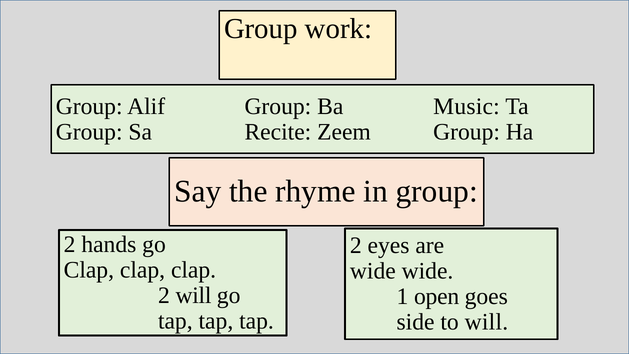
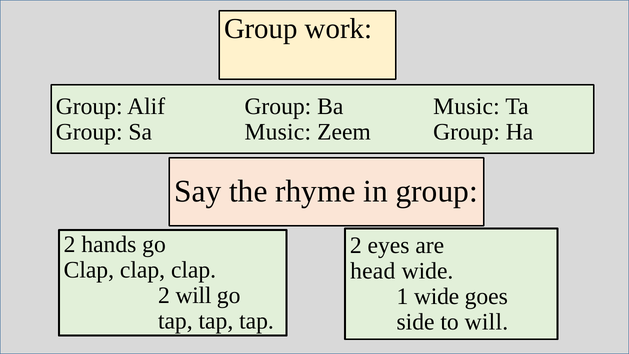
Sa Recite: Recite -> Music (278, 132)
wide: wide -> head (373, 271)
1 open: open -> wide (437, 296)
